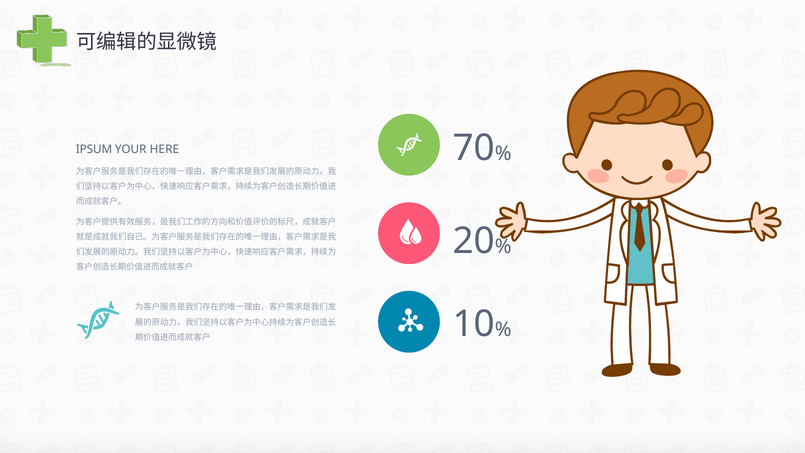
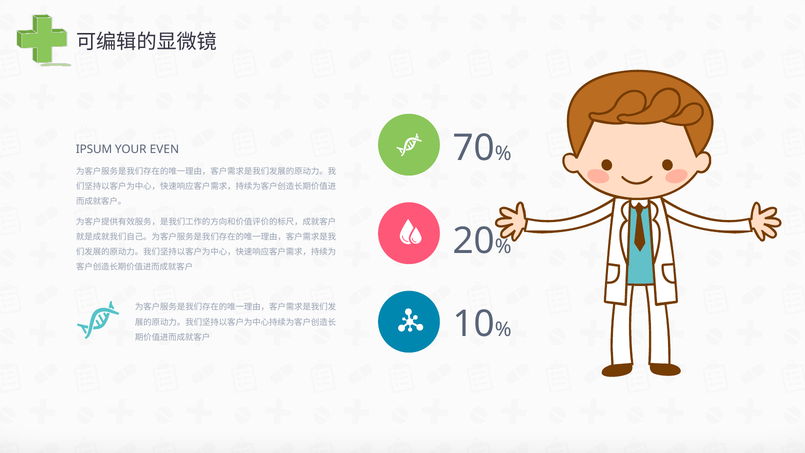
HERE: HERE -> EVEN (164, 149)
